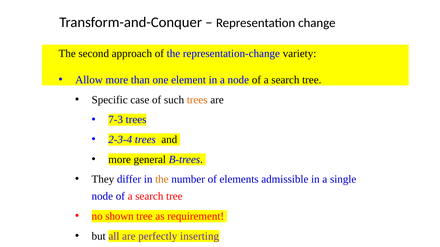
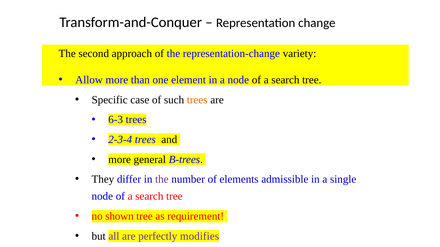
7-3: 7-3 -> 6-3 (116, 120)
the colour: orange -> purple (162, 180)
inserting: inserting -> modifies (200, 237)
